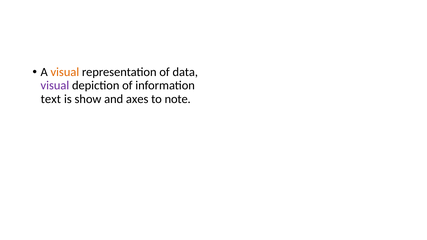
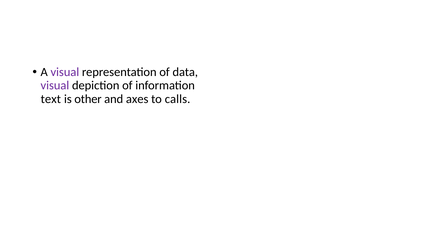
visual colour: orange -> purple (65, 72)
show: show -> other (88, 99)
note: note -> calls (178, 99)
